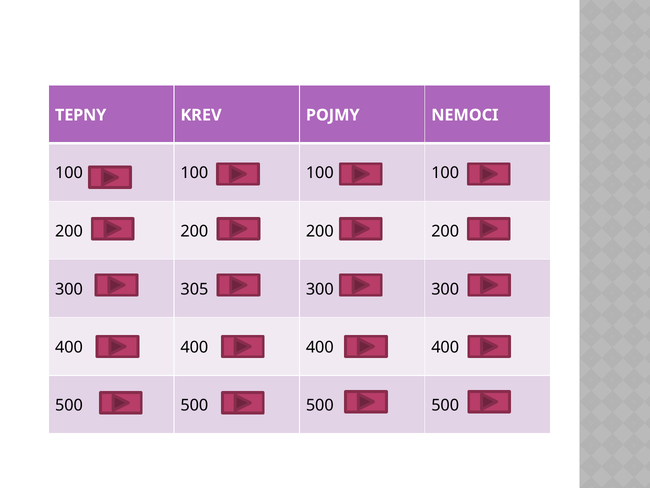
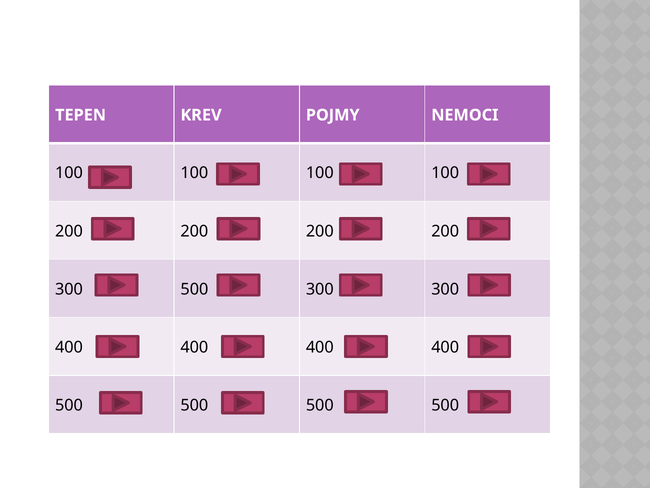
TEPNY: TEPNY -> TEPEN (81, 115)
300 305: 305 -> 500 (194, 289)
